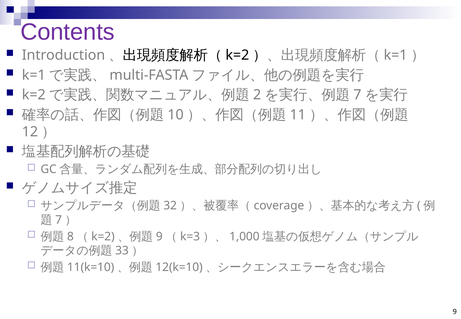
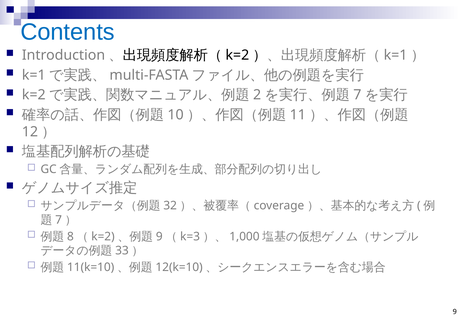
Contents colour: purple -> blue (68, 32)
